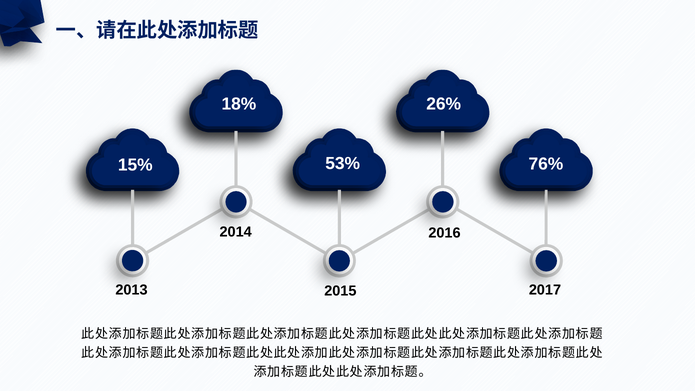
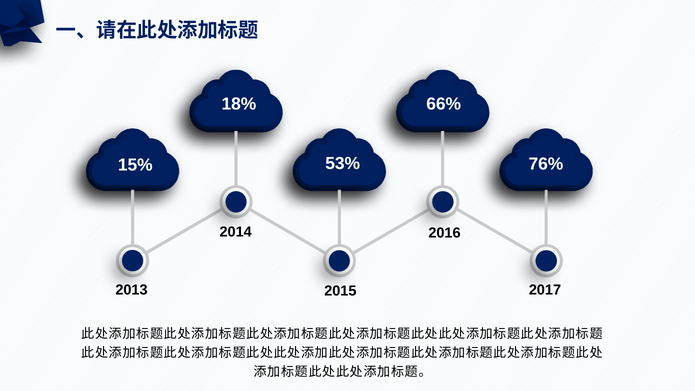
26%: 26% -> 66% (444, 104)
